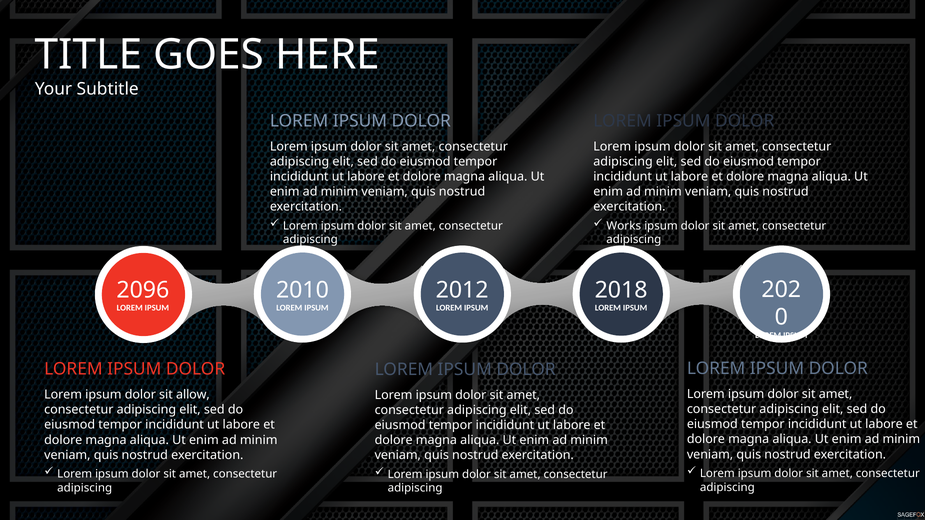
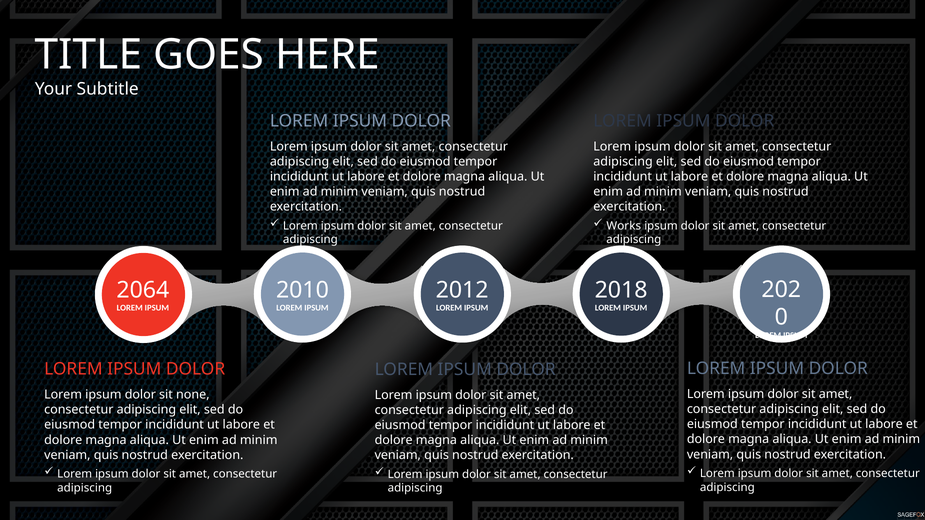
2096: 2096 -> 2064 (143, 290)
allow: allow -> none (193, 395)
